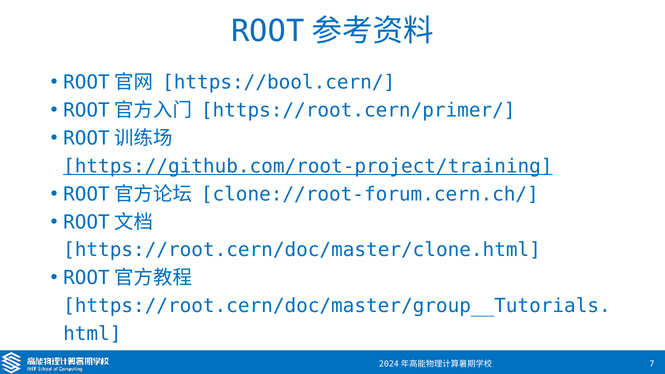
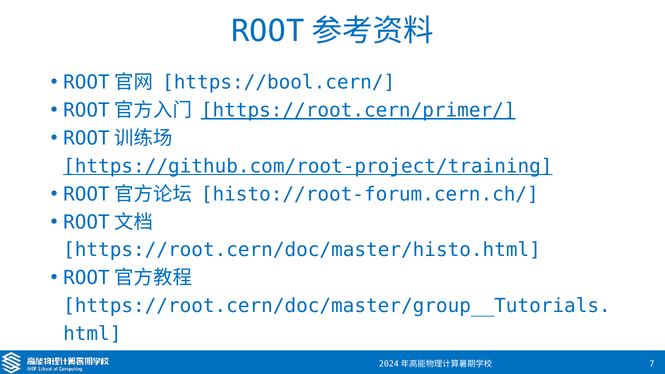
https://root.cern/primer/ underline: none -> present (358, 110)
clone://root-forum.cern.ch/: clone://root-forum.cern.ch/ -> histo://root-forum.cern.ch/ (370, 194)
https://root.cern/doc/master/clone.html: https://root.cern/doc/master/clone.html -> https://root.cern/doc/master/histo.html (302, 250)
